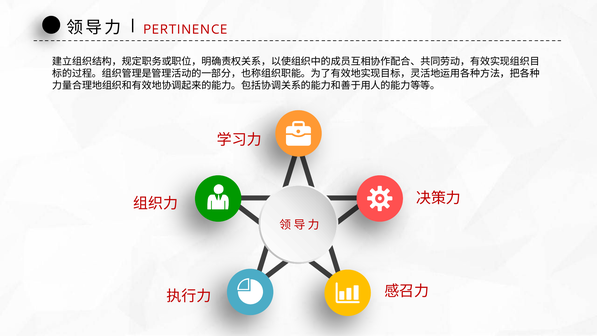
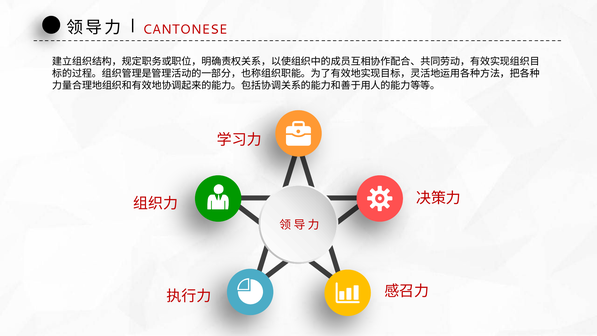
PERTINENCE: PERTINENCE -> CANTONESE (185, 29)
